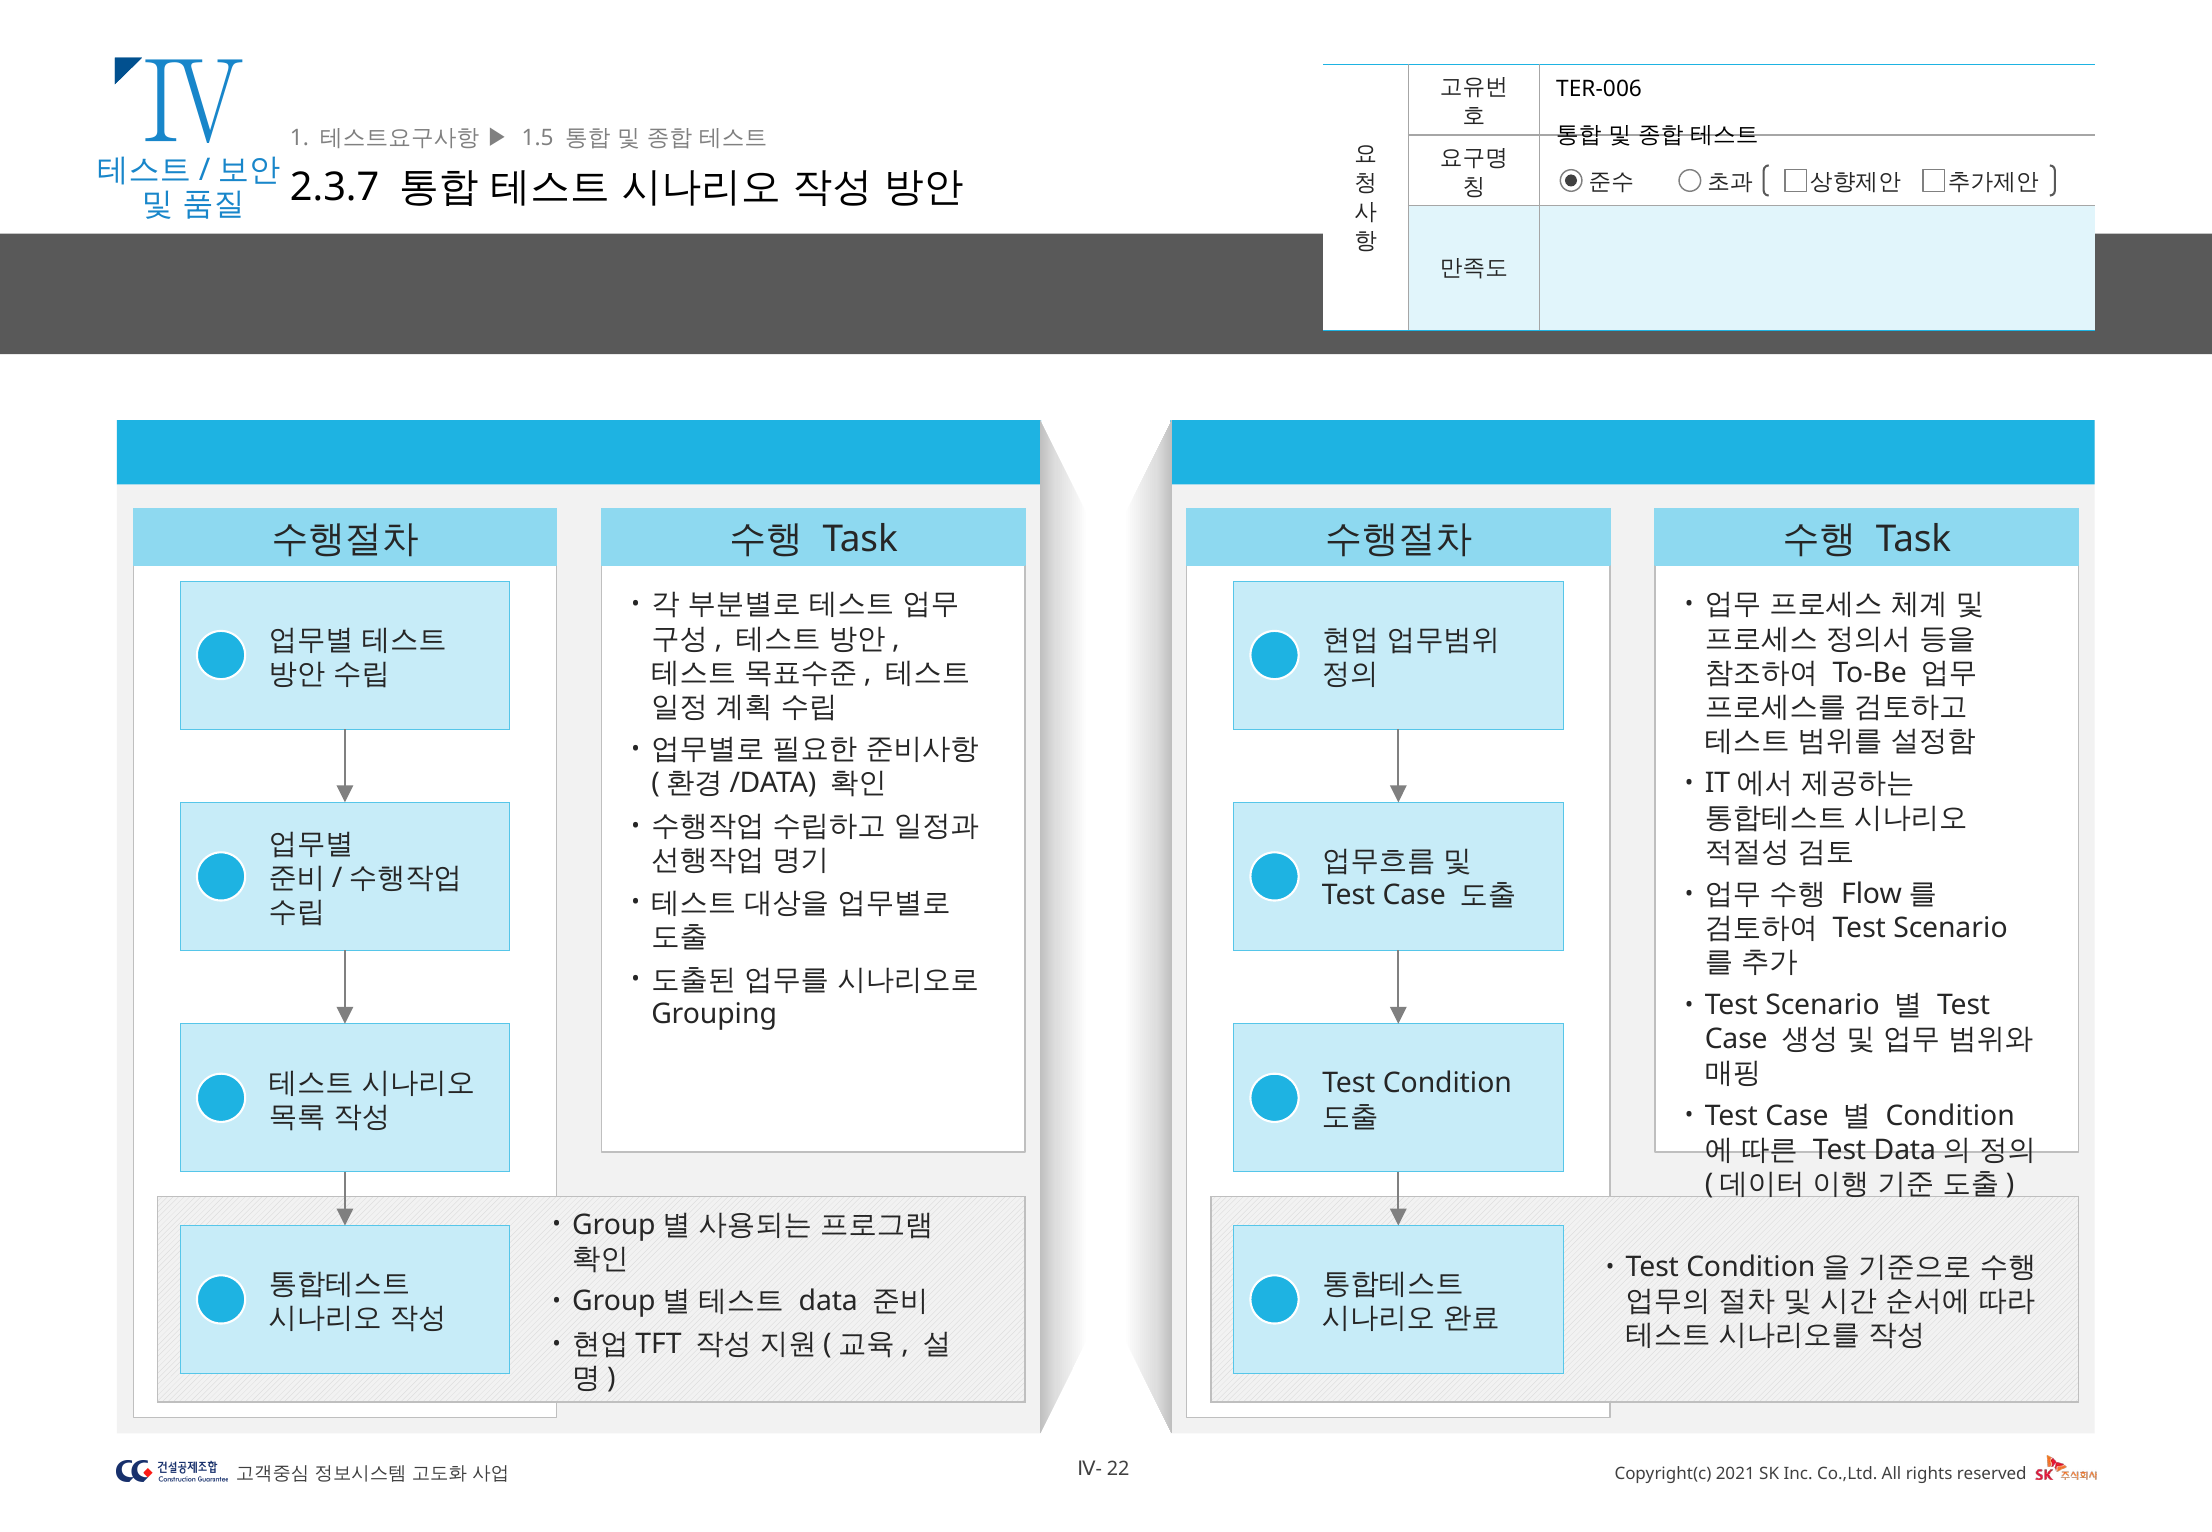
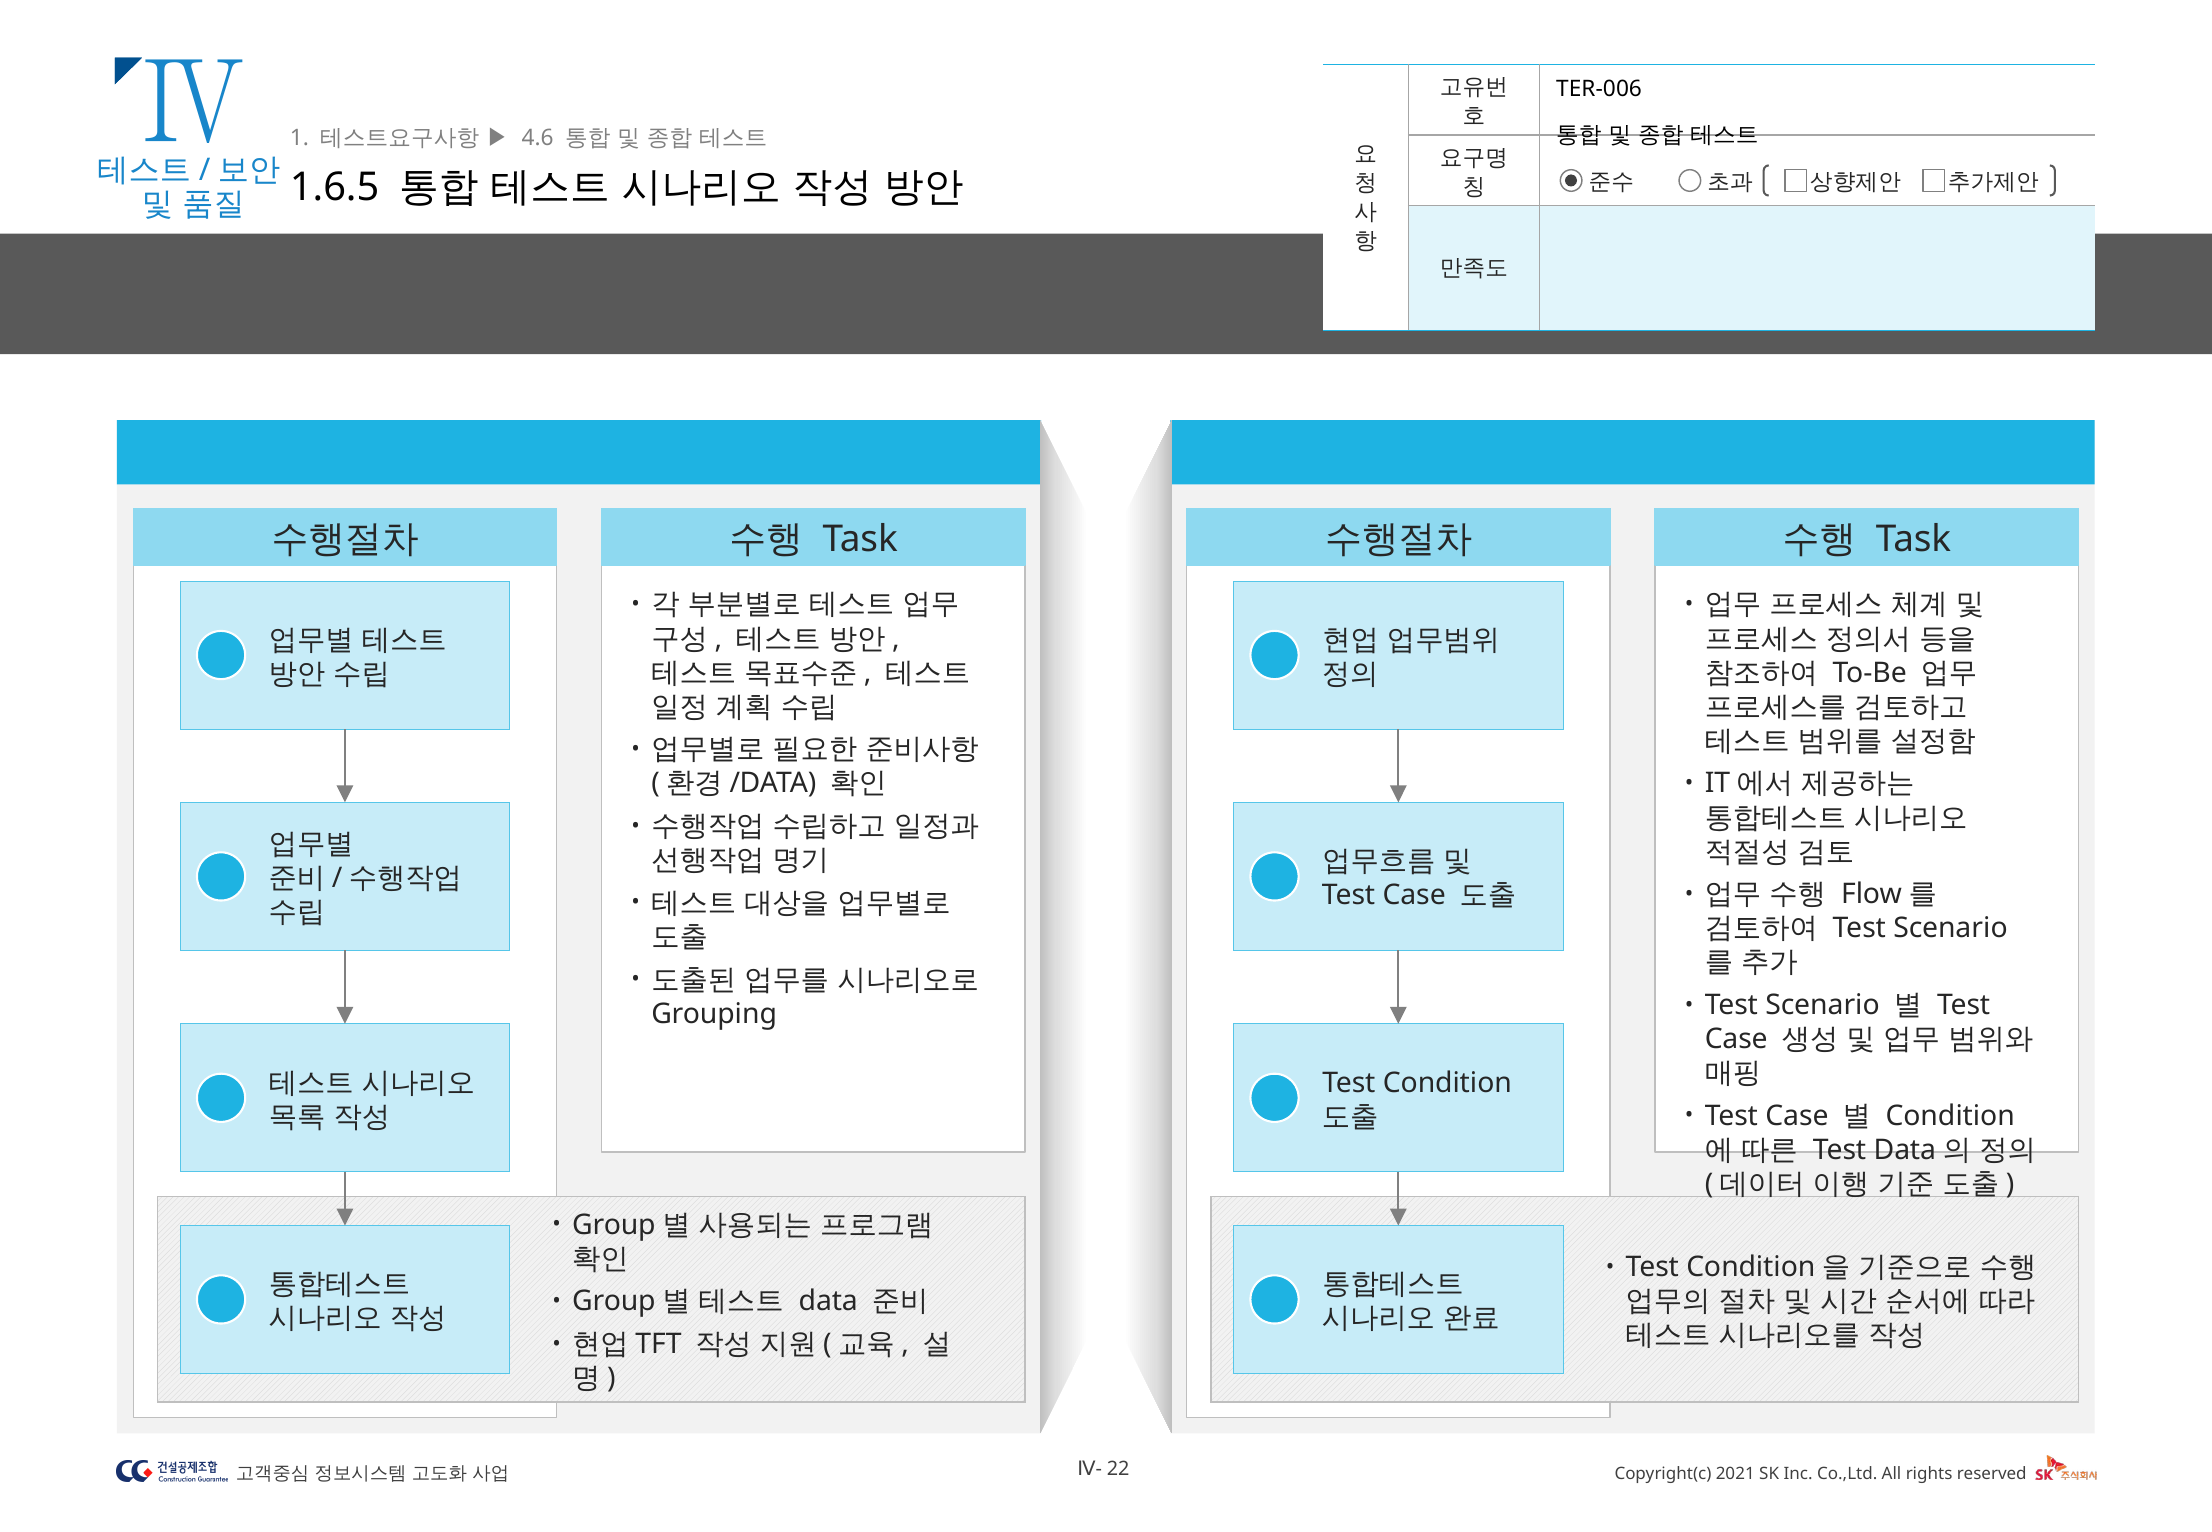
1.5: 1.5 -> 4.6 (538, 138)
2.3.7: 2.3.7 -> 1.6.5 (335, 187)
